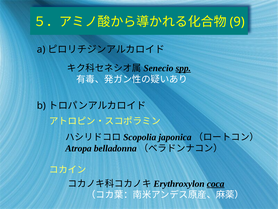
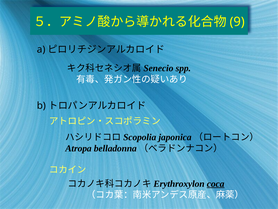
spp underline: present -> none (183, 68)
